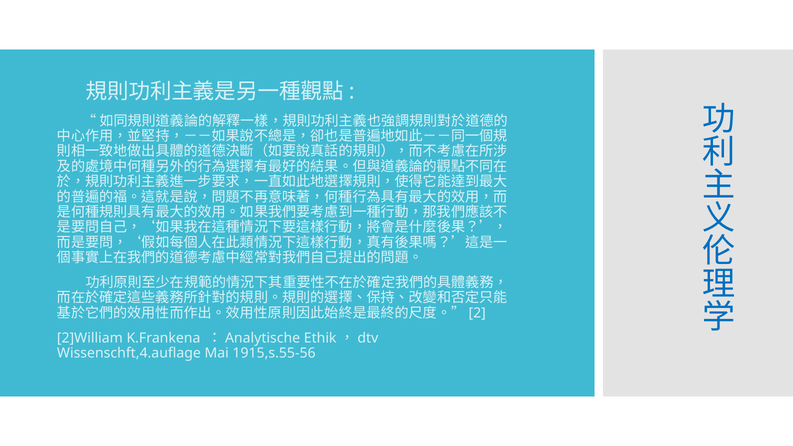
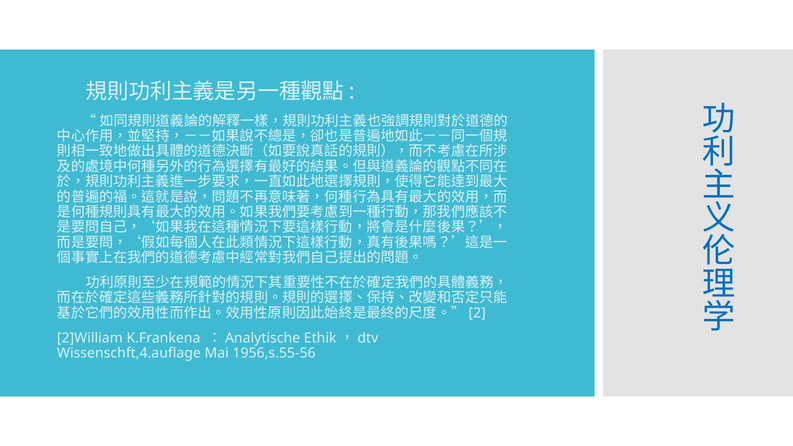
1915,s.55-56: 1915,s.55-56 -> 1956,s.55-56 (274, 353)
